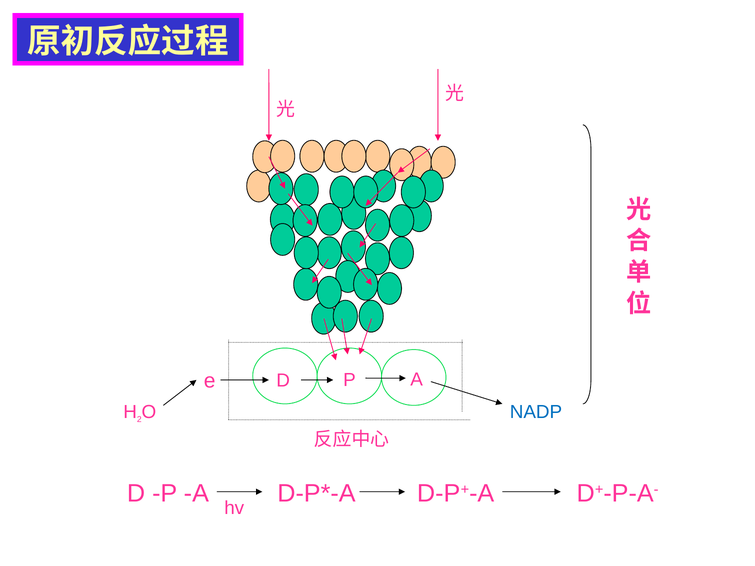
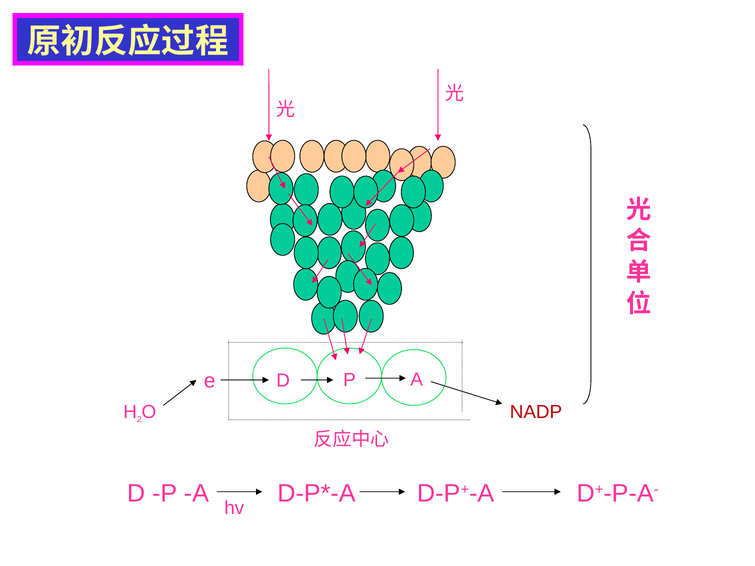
NADP colour: blue -> red (536, 412)
